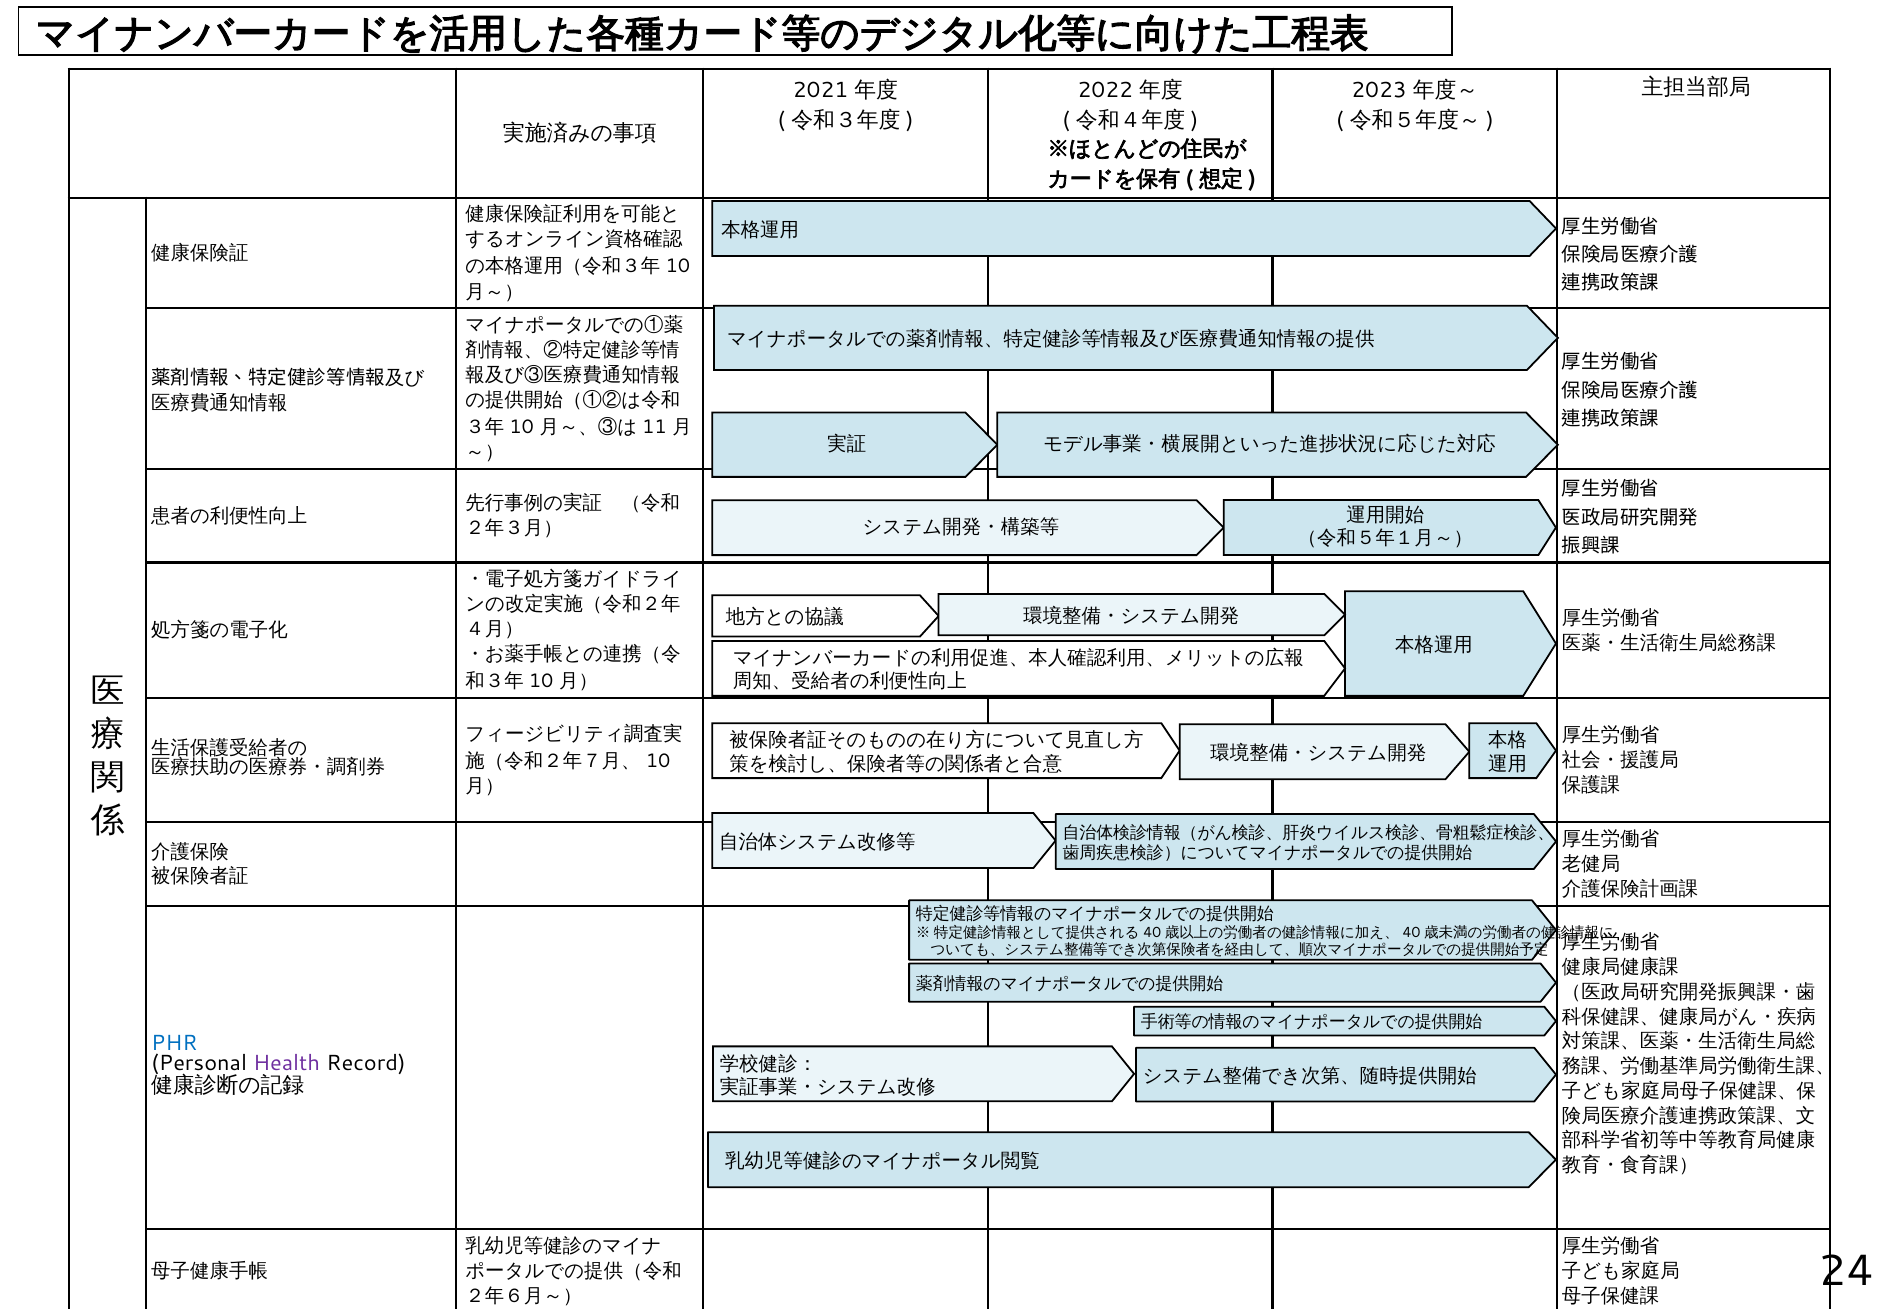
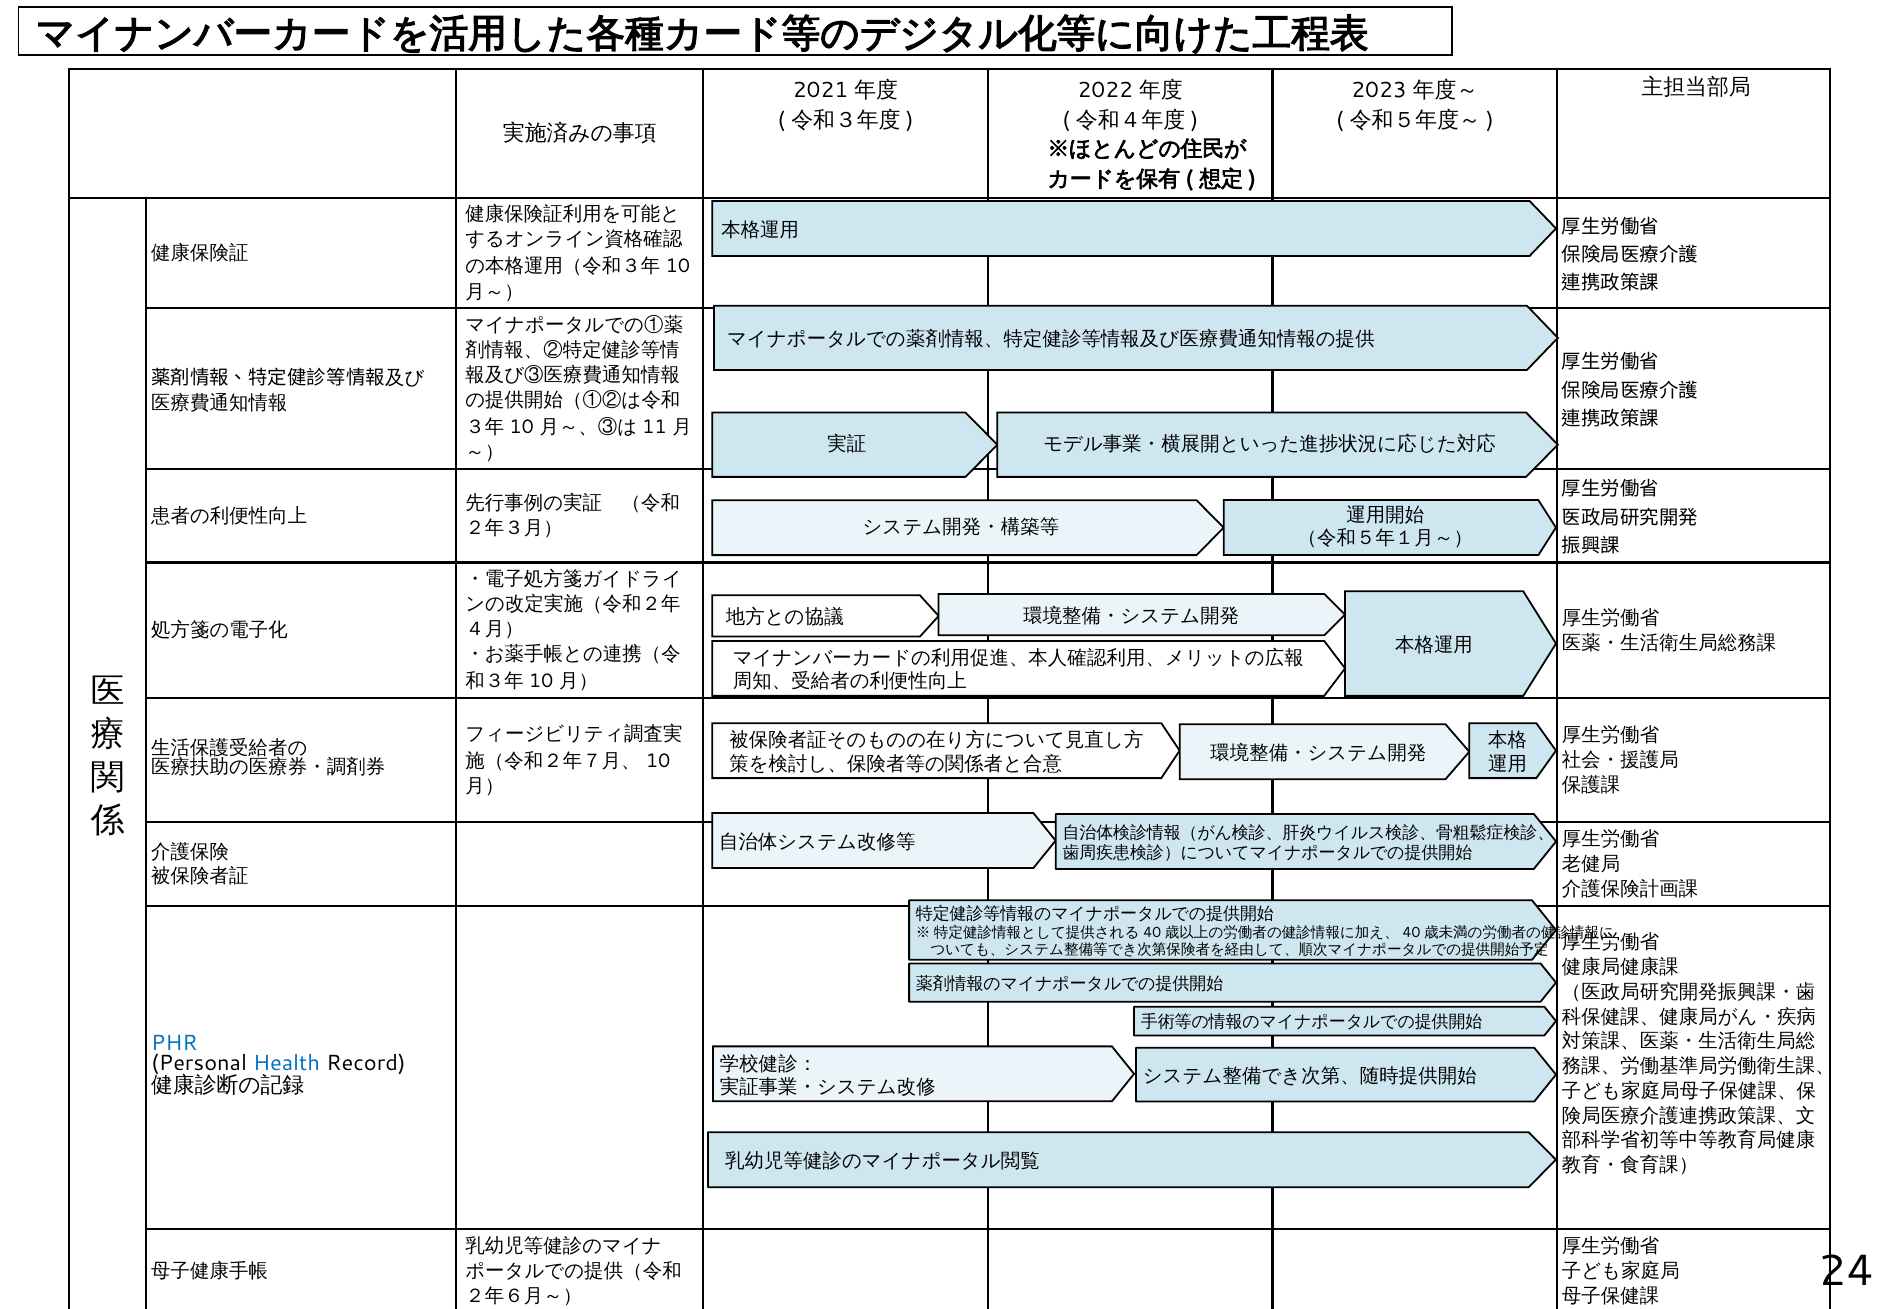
Health colour: purple -> blue (287, 1064)
